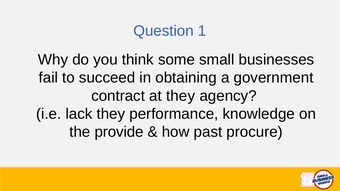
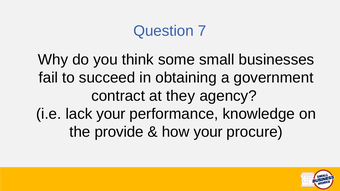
Question 1: 1 -> 7 (202, 31)
lack they: they -> your (111, 114)
how past: past -> your (208, 132)
